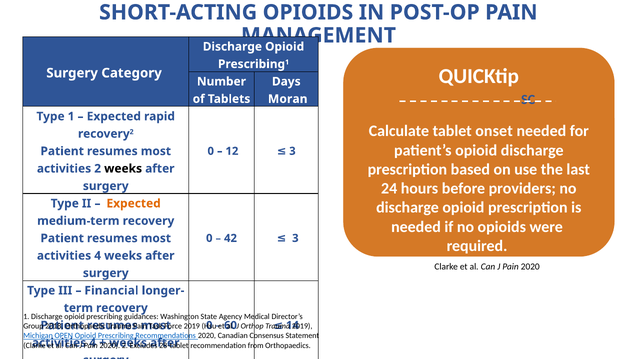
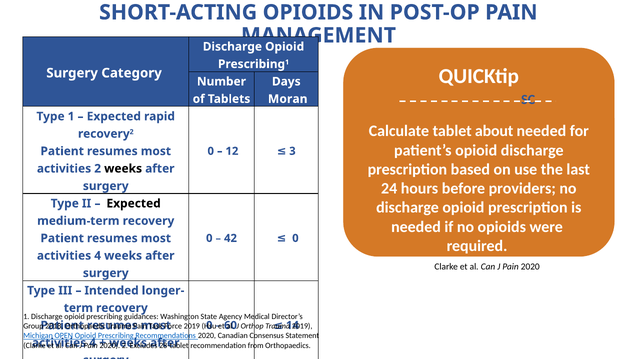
onset: onset -> about (494, 131)
Expected colour: orange -> black (134, 203)
3: 3 -> 0 (295, 238)
Financial: Financial -> Intended (112, 290)
